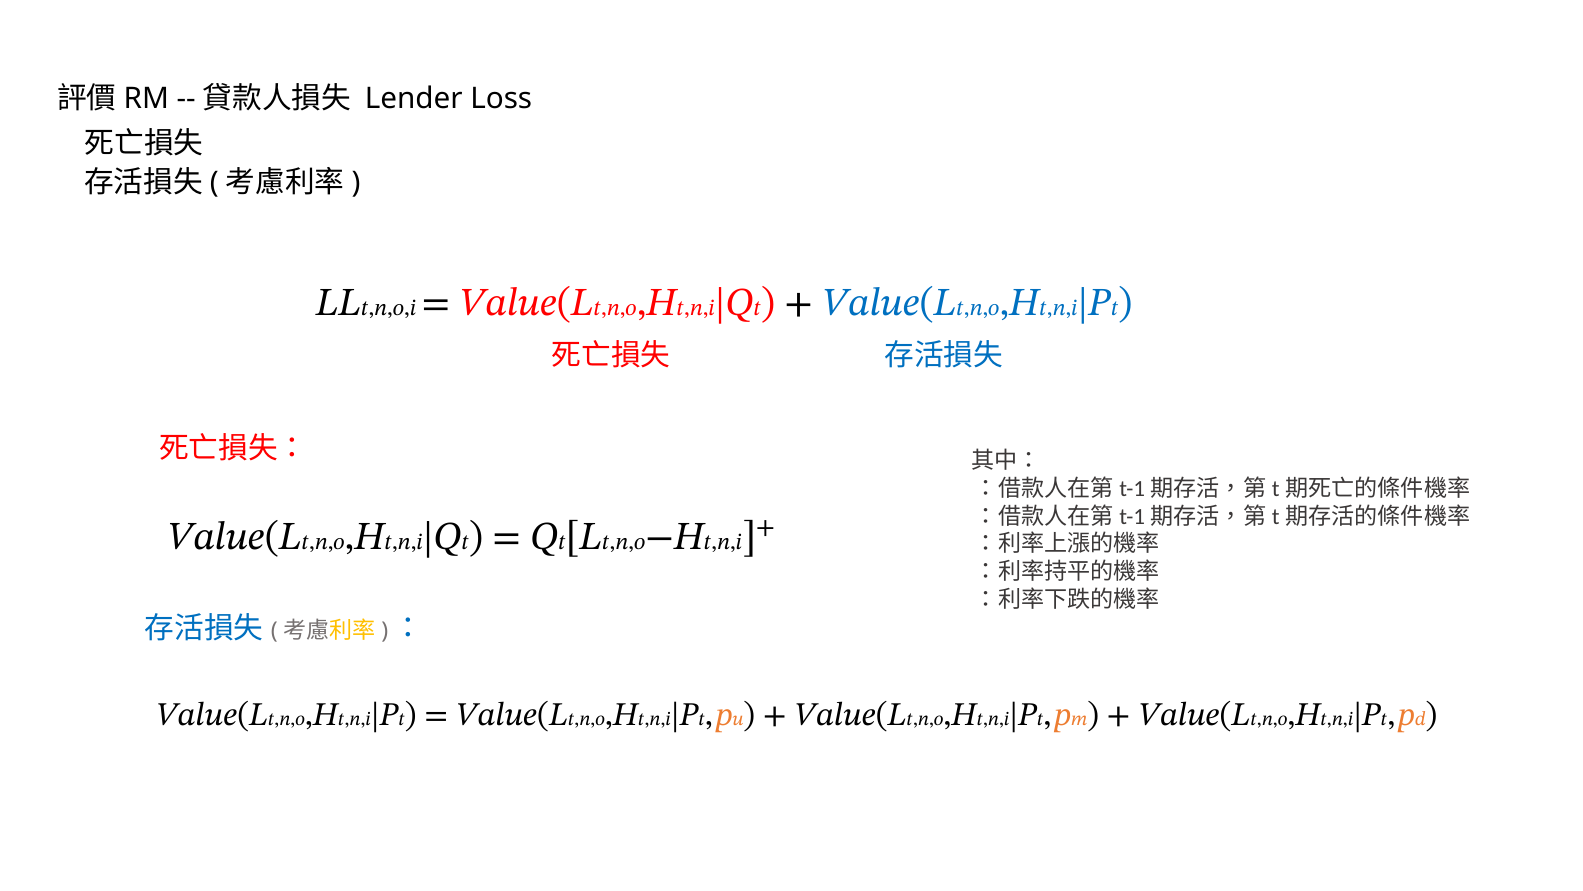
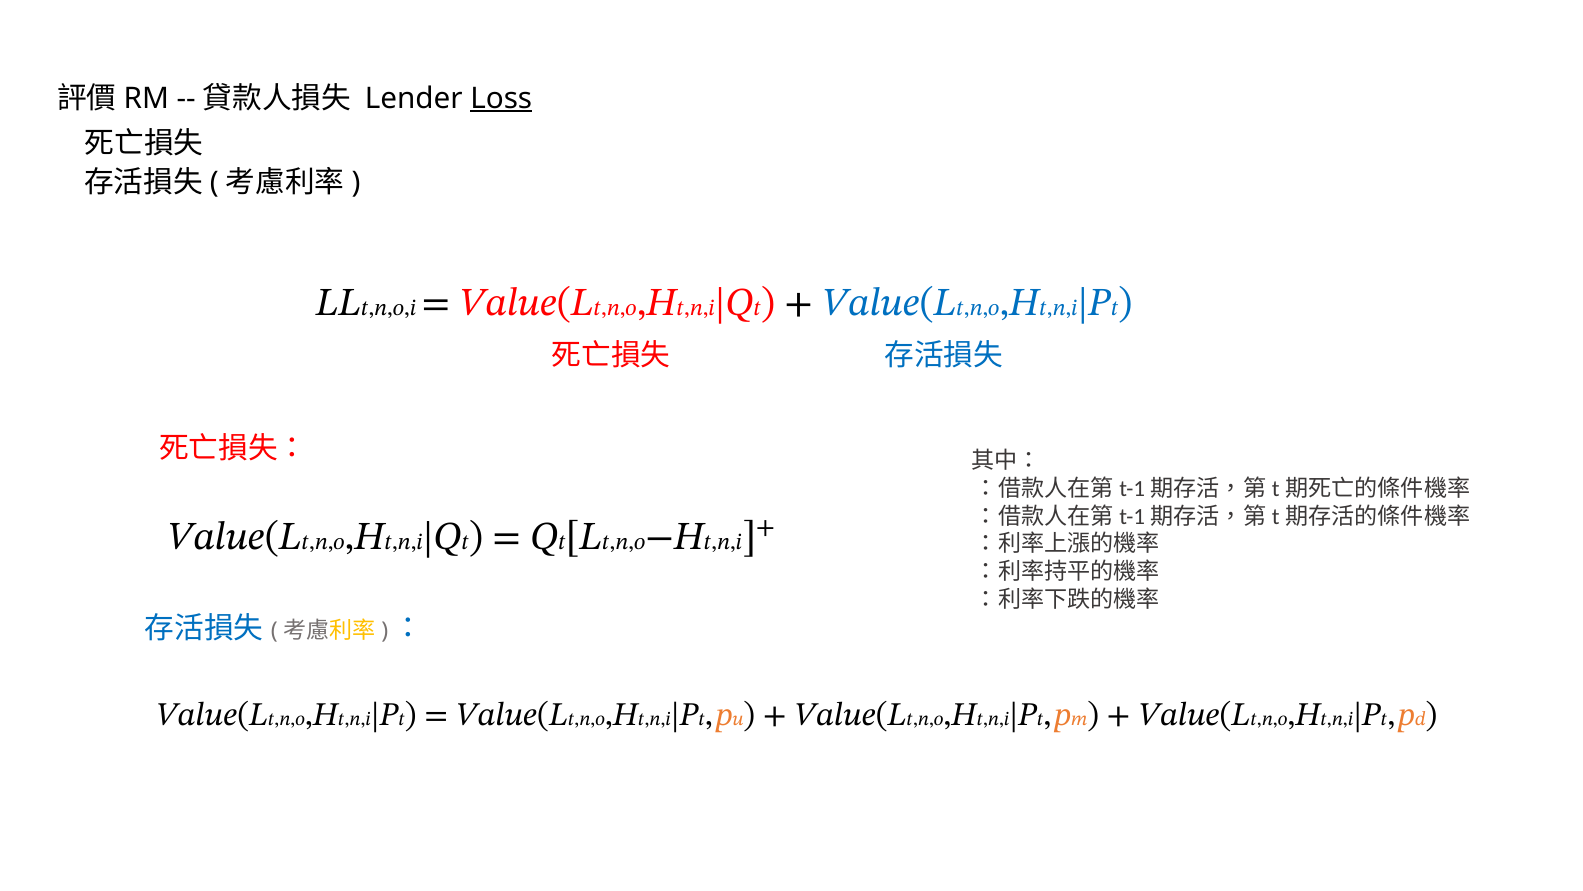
Loss underline: none -> present (501, 98)
